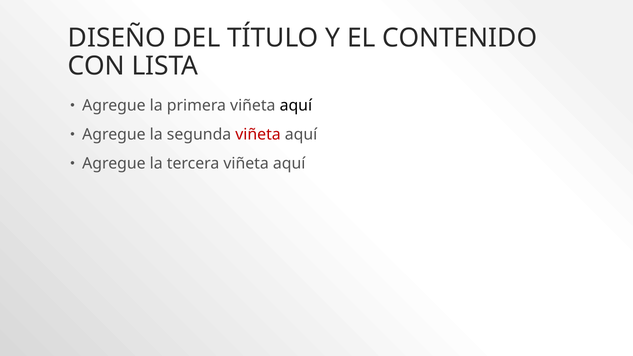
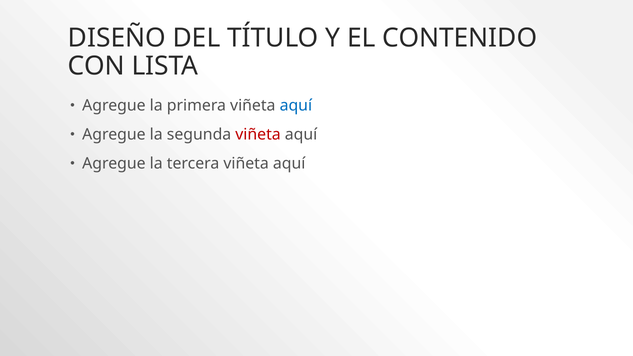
aquí colour: black -> blue (296, 106)
